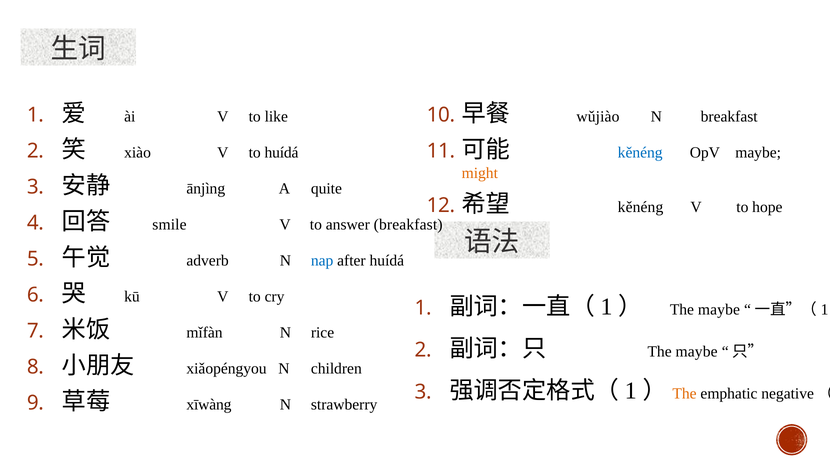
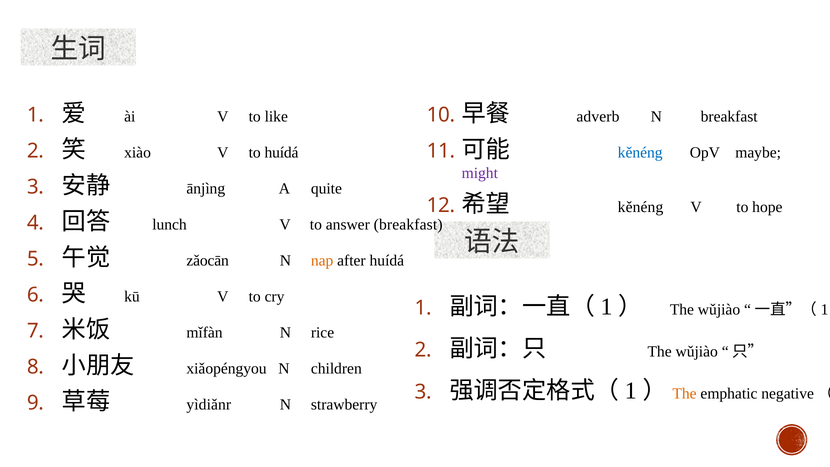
wǔjiào: wǔjiào -> adverb (598, 117)
might colour: orange -> purple (480, 173)
smile: smile -> lunch (170, 225)
adverb: adverb -> zǎocān (208, 261)
nap colour: blue -> orange (322, 261)
maybe: maybe -> wǔjiào (719, 310)
maybe: maybe -> wǔjiào (697, 352)
xīwàng: xīwàng -> yìdiǎnr (209, 404)
